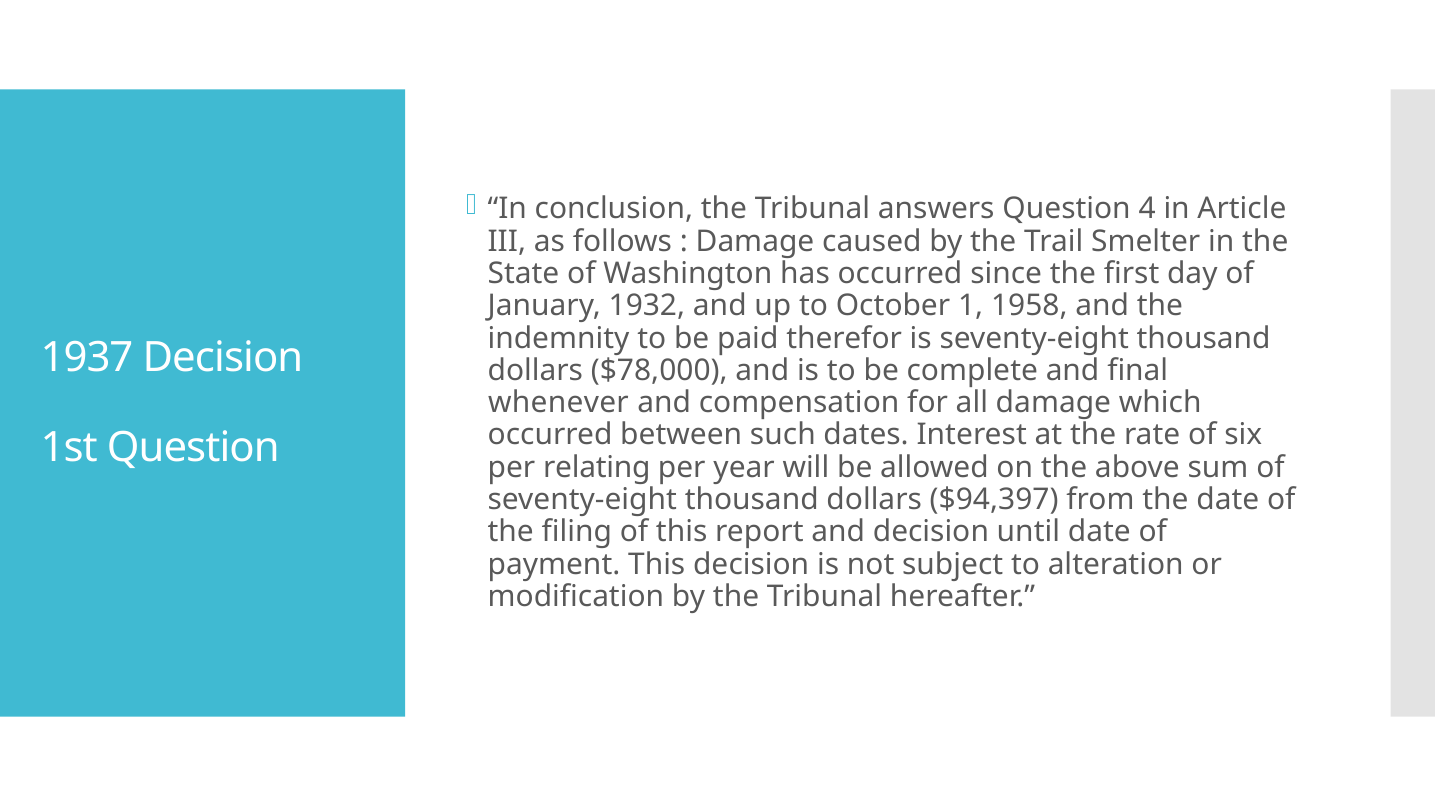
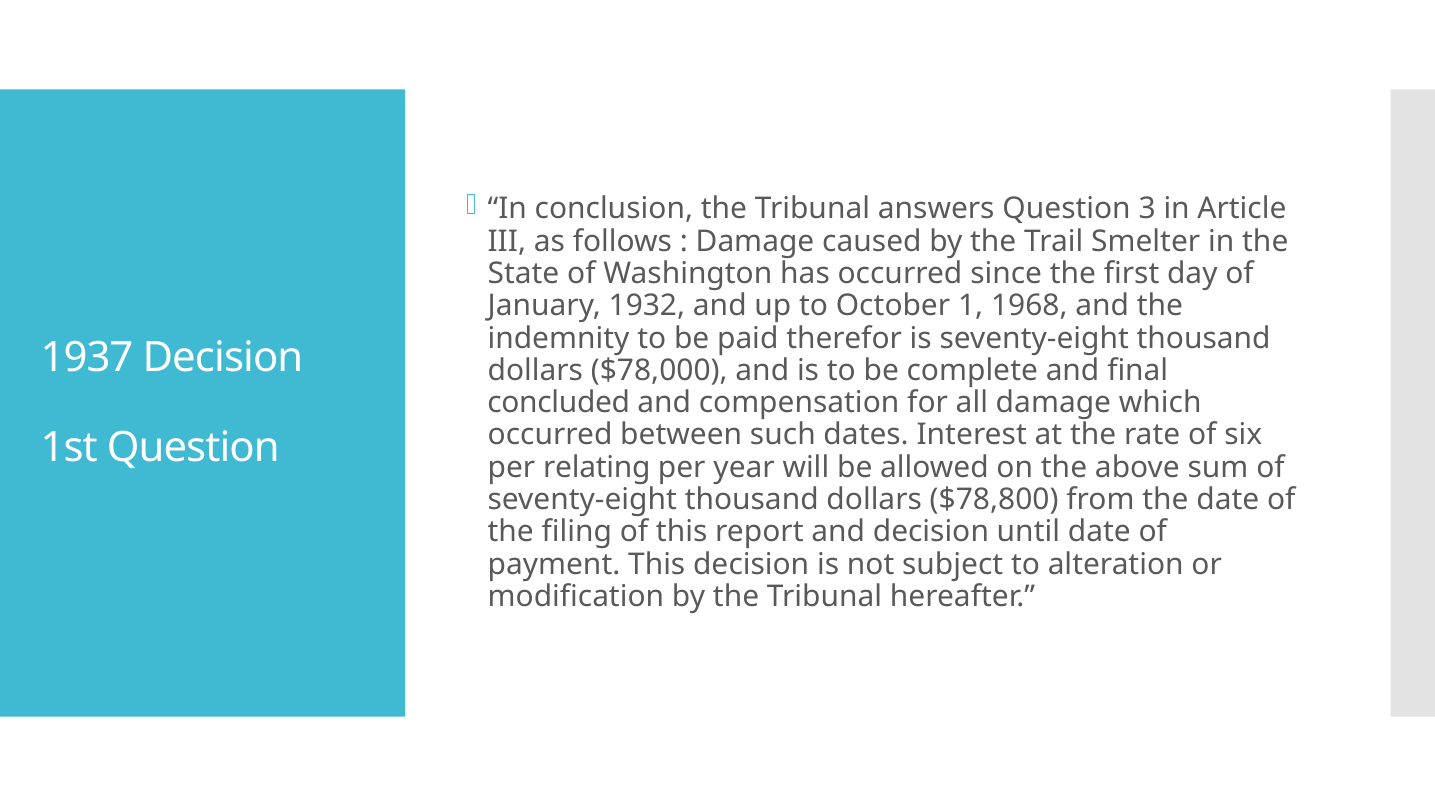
4: 4 -> 3 (1147, 209)
1958: 1958 -> 1968 (1029, 306)
whenever: whenever -> concluded (559, 403)
$94,397: $94,397 -> $78,800 (994, 500)
